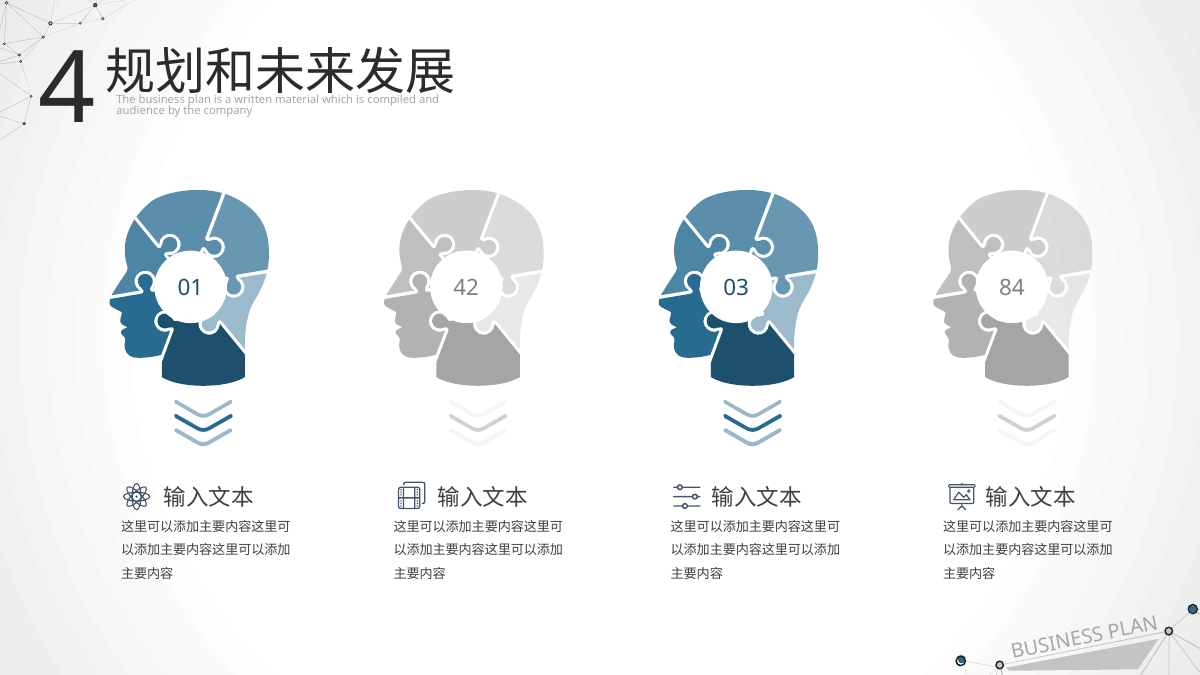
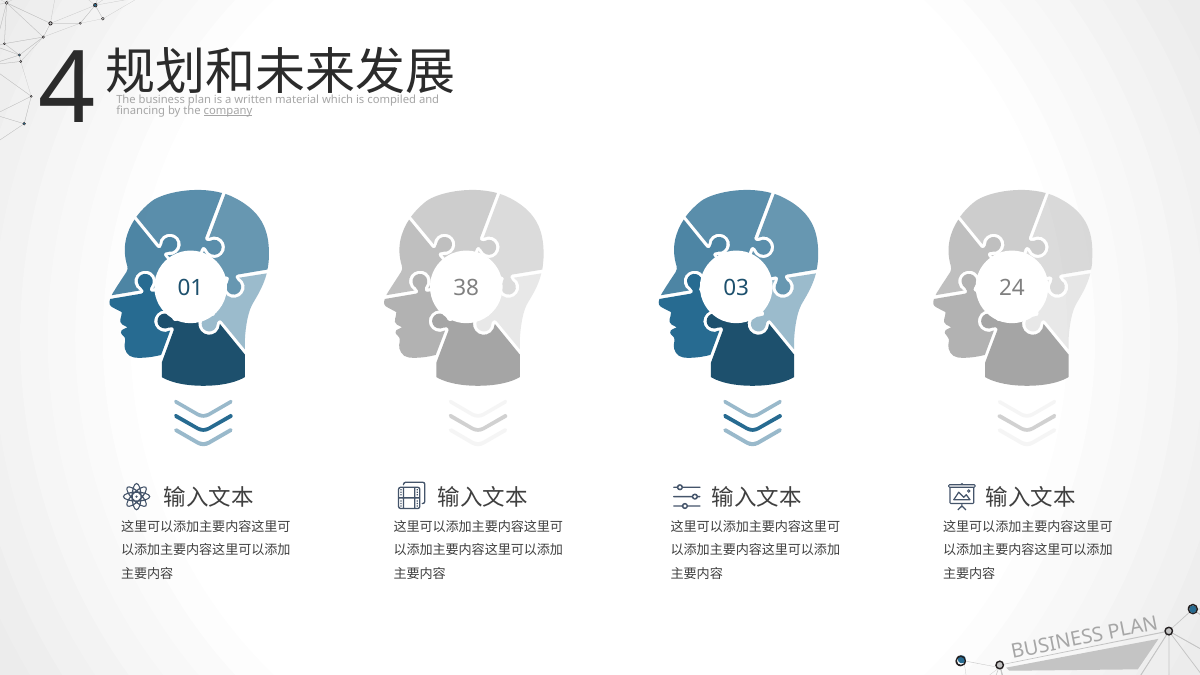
audience: audience -> financing (141, 111)
company underline: none -> present (228, 111)
42: 42 -> 38 (466, 288)
84: 84 -> 24 (1012, 288)
